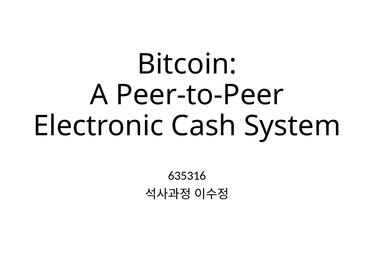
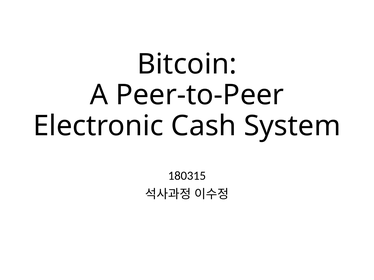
635316: 635316 -> 180315 (187, 176)
